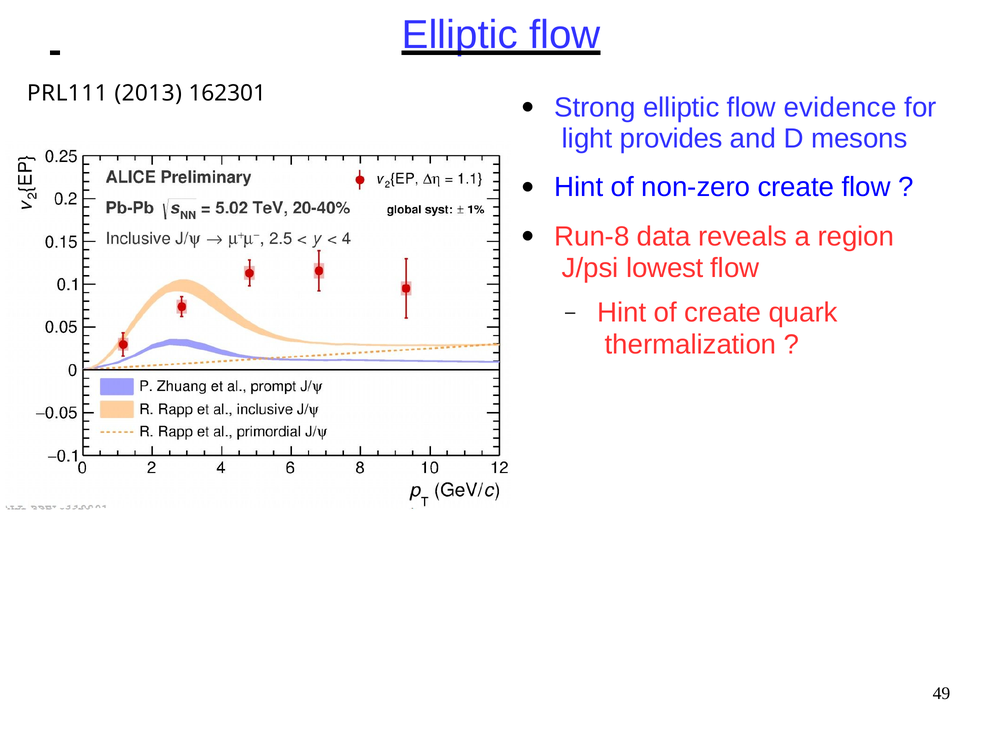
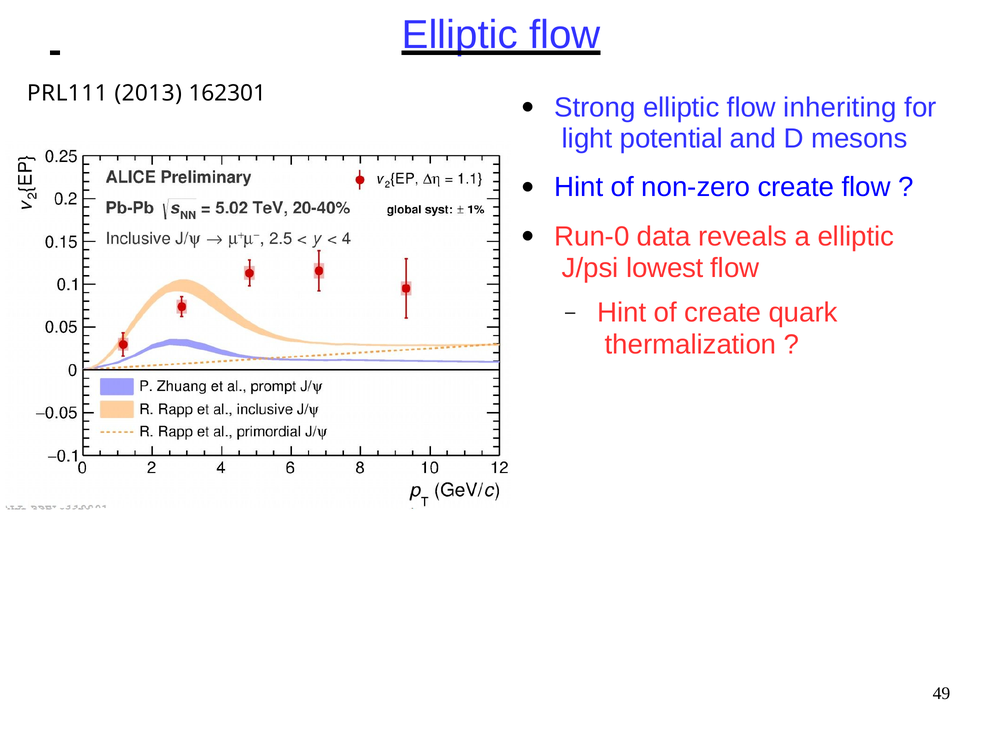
evidence: evidence -> inheriting (840, 107)
provides: provides -> potential (671, 139)
Run-8: Run-8 -> Run-0 (592, 237)
a region: region -> elliptic (856, 237)
